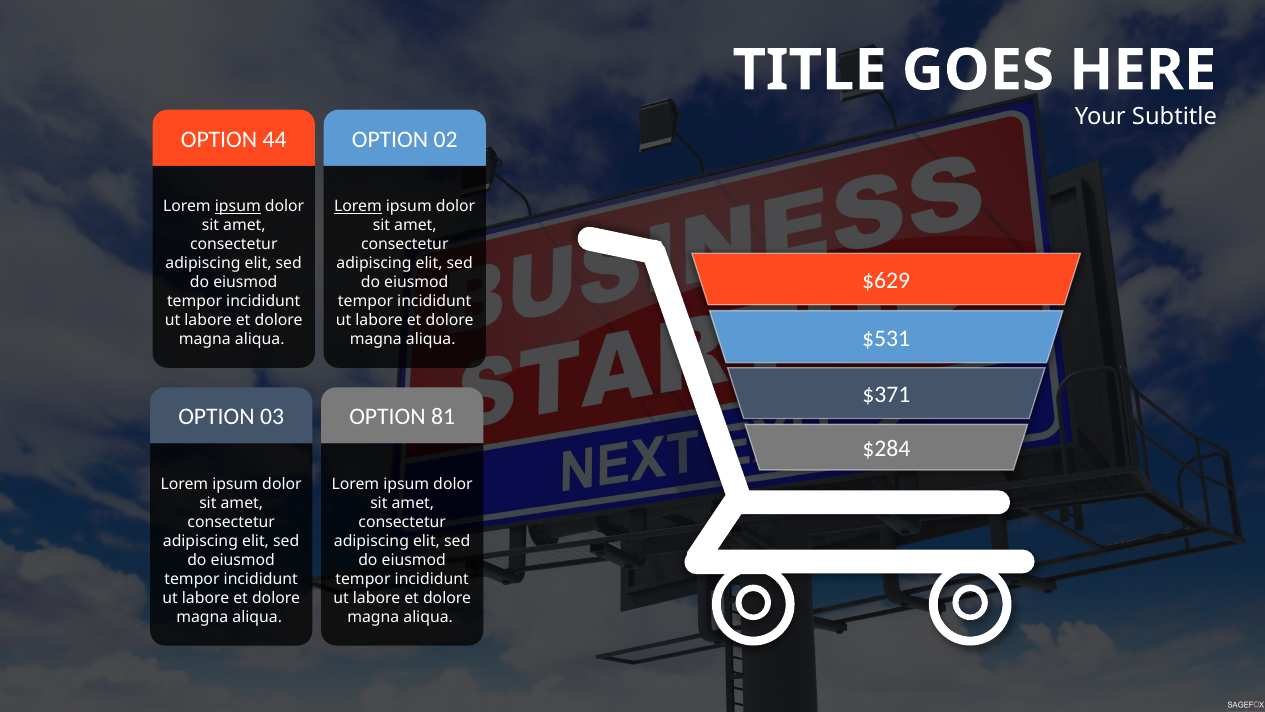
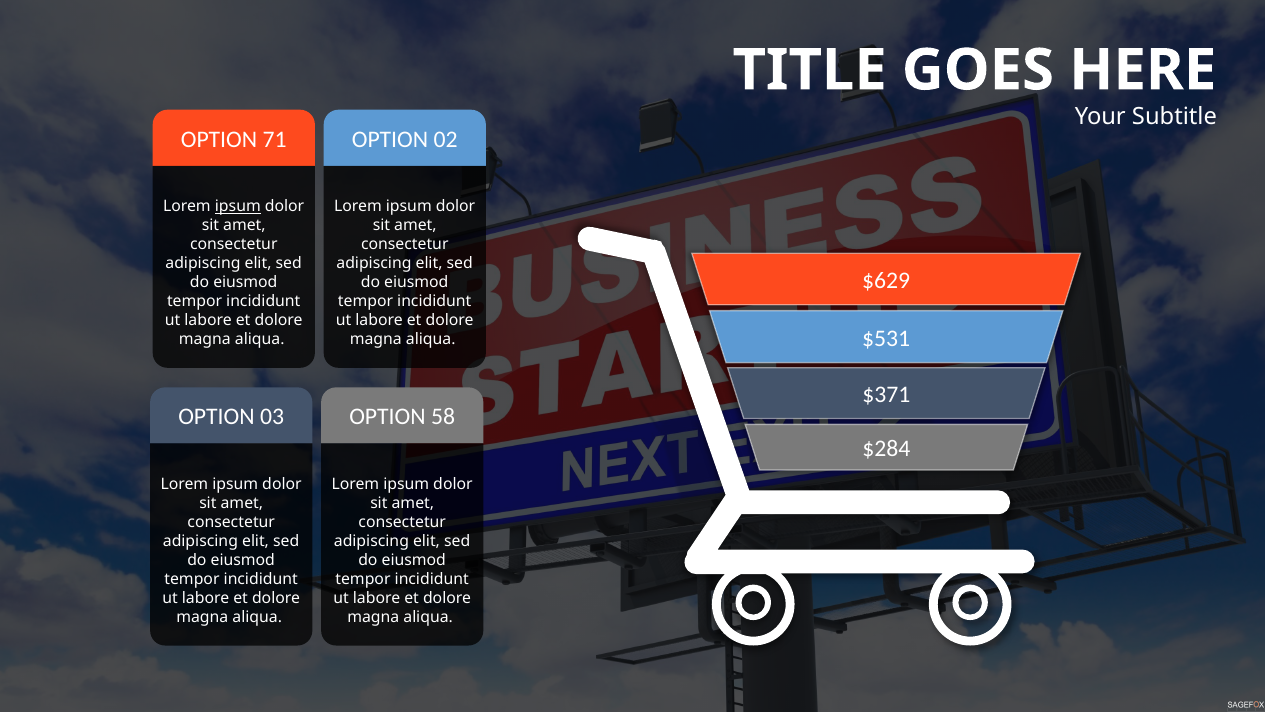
44: 44 -> 71 (275, 139)
Lorem underline: present -> none (358, 206)
81: 81 -> 58 (443, 417)
